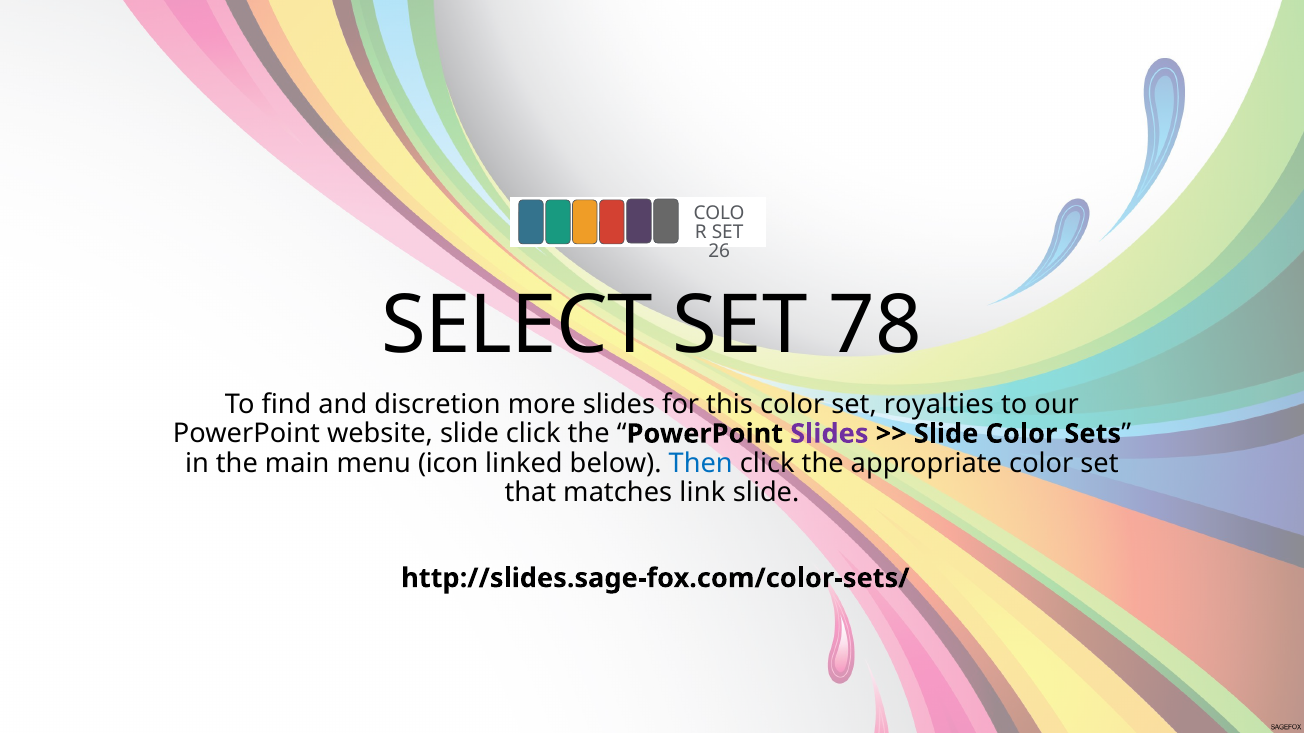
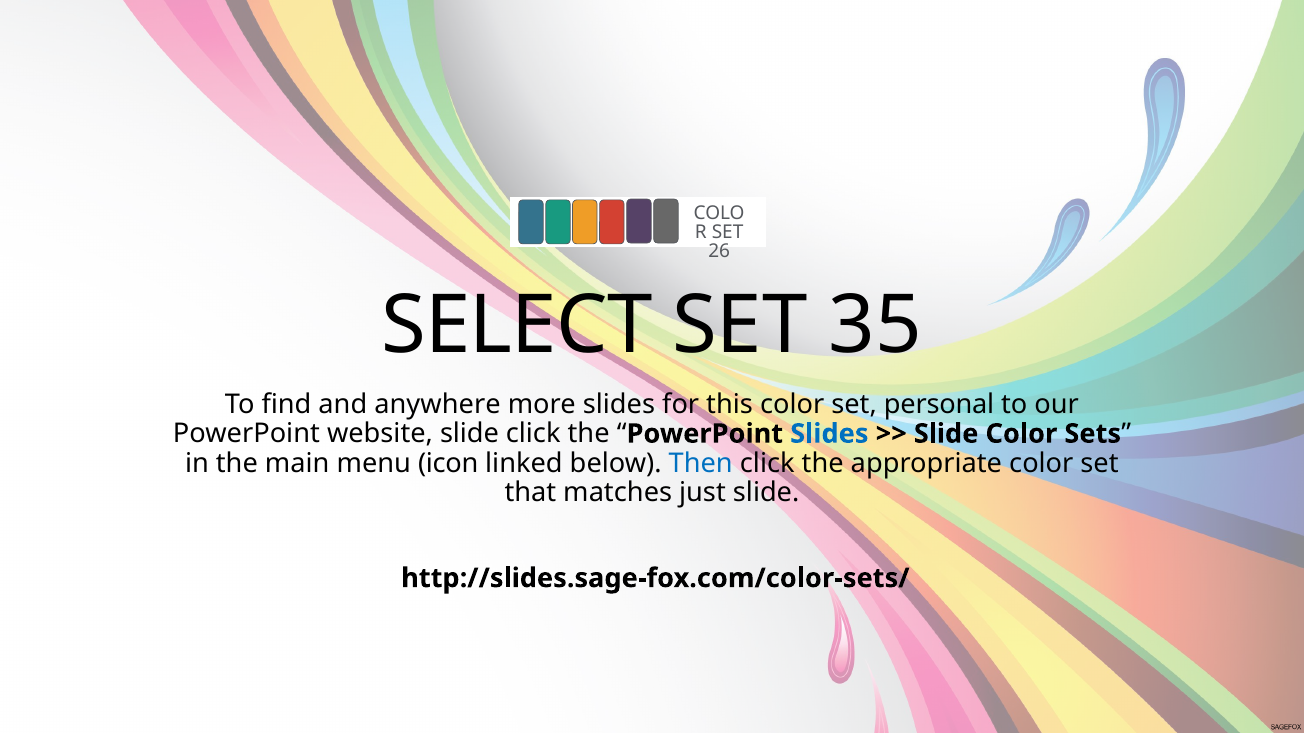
78: 78 -> 35 (875, 326)
discretion: discretion -> anywhere (437, 405)
royalties: royalties -> personal (939, 405)
Slides colour: purple -> blue (829, 434)
link: link -> just (702, 493)
